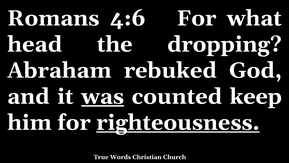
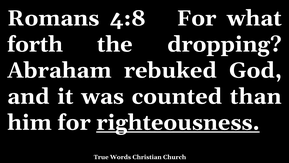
4:6: 4:6 -> 4:8 (128, 18)
head: head -> forth (35, 44)
was underline: present -> none (103, 96)
keep: keep -> than (256, 96)
